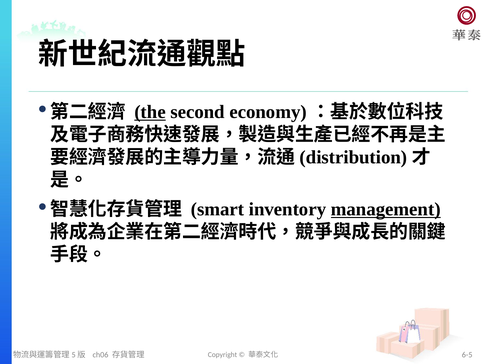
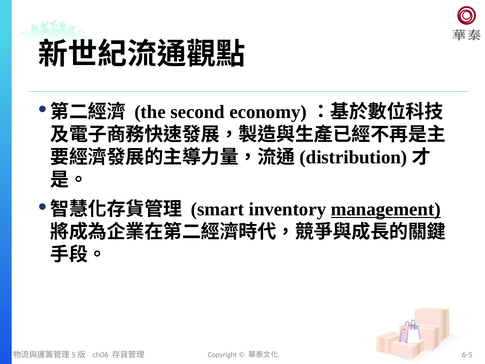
the underline: present -> none (150, 112)
